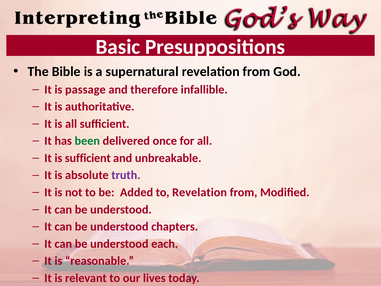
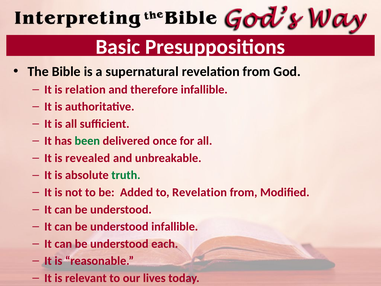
passage: passage -> relation (85, 89)
is sufficient: sufficient -> revealed (88, 158)
truth colour: purple -> green (126, 175)
understood chapters: chapters -> infallible (175, 226)
